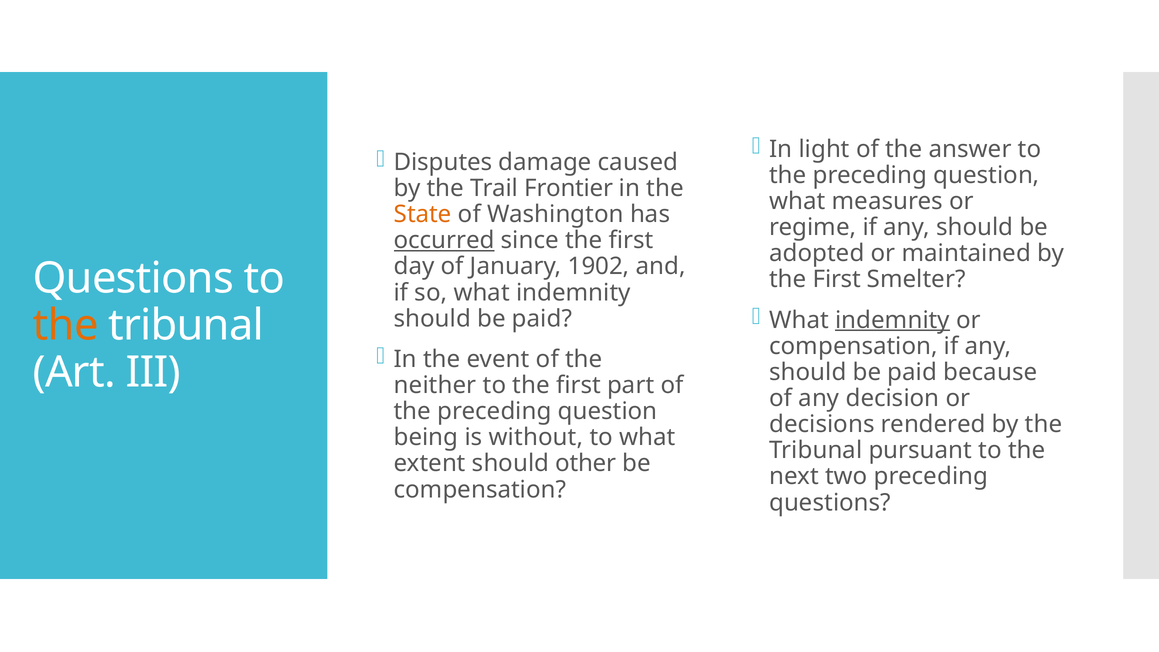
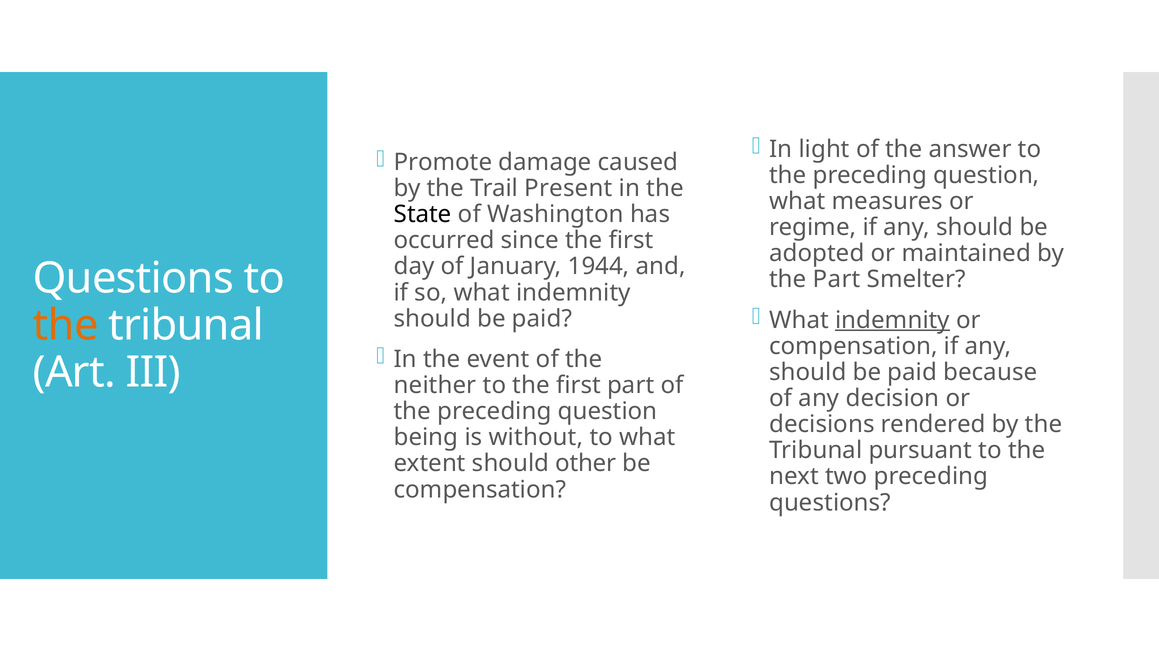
Disputes: Disputes -> Promote (443, 162)
Frontier: Frontier -> Present (568, 188)
State colour: orange -> black (423, 214)
occurred underline: present -> none (444, 240)
1902: 1902 -> 1944 (599, 266)
First: First -> Part (837, 279)
